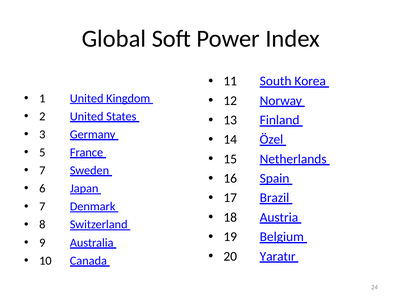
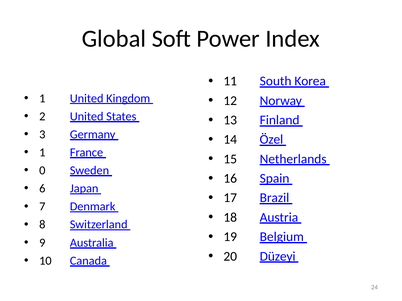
5: 5 -> 1 (42, 153)
7: 7 -> 0 (42, 171)
Yaratır: Yaratır -> Düzeyi (278, 257)
